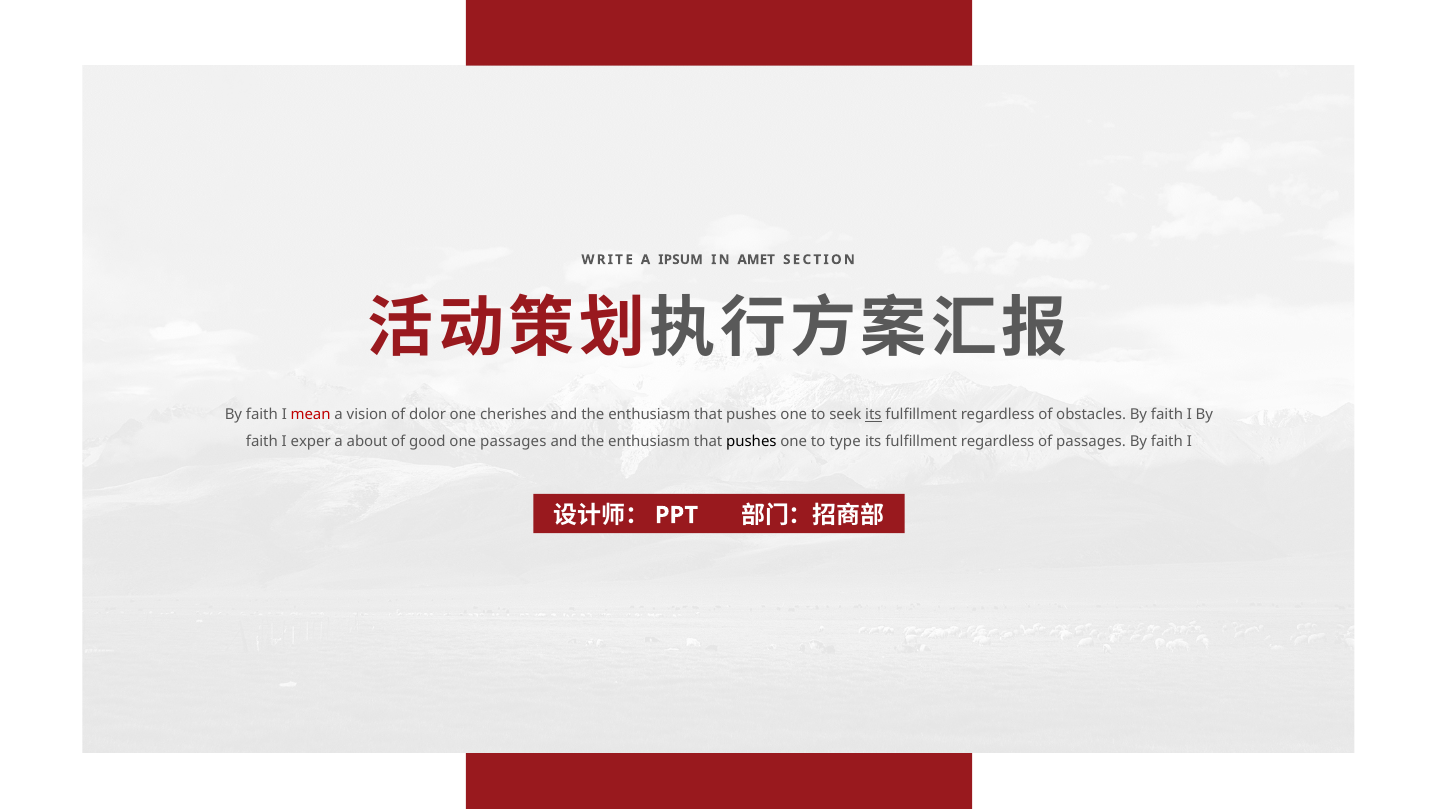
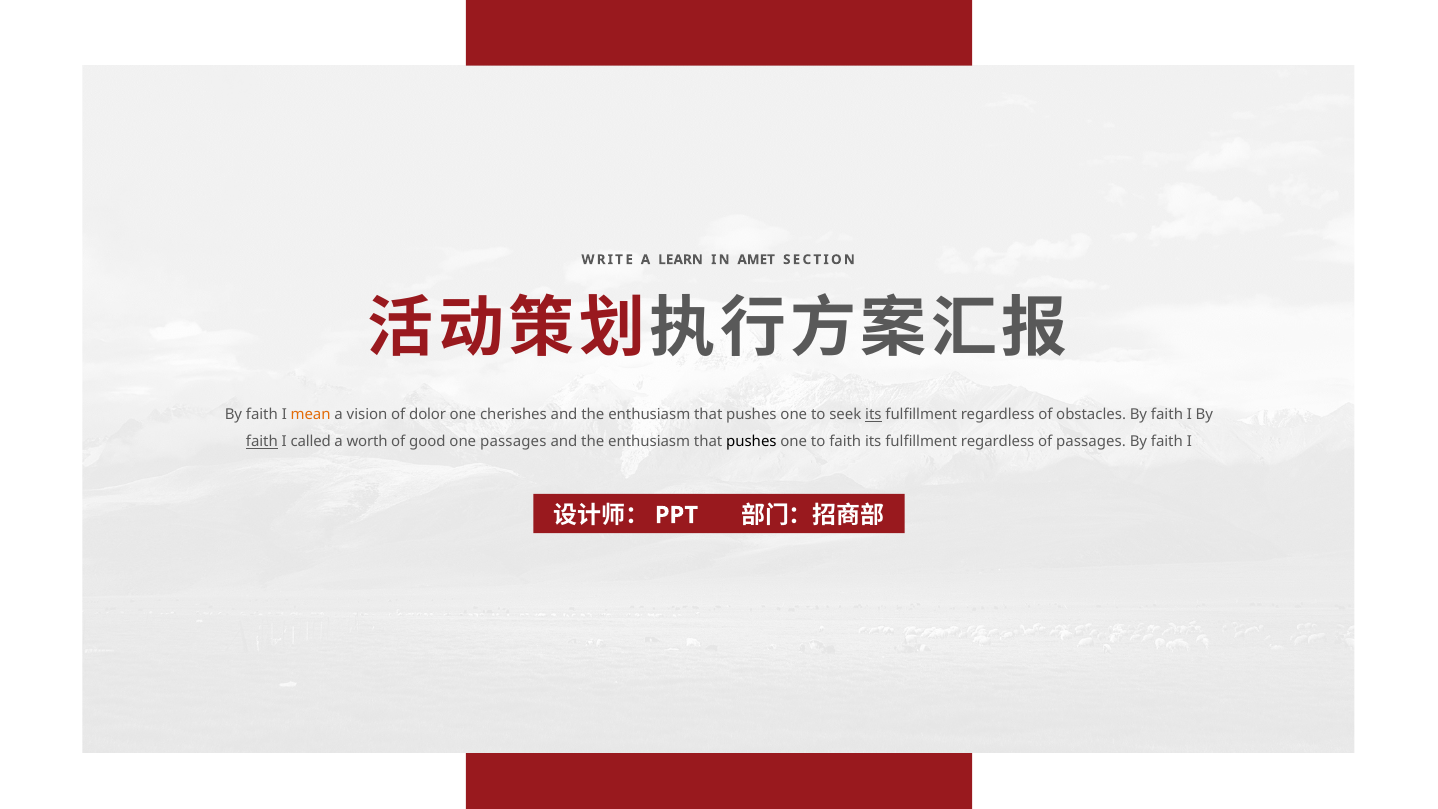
IPSUM: IPSUM -> LEARN (681, 260)
mean colour: red -> orange (311, 415)
faith underline: none -> present (262, 442)
exper: exper -> called (311, 442)
about: about -> worth (367, 442)
to type: type -> faith (845, 442)
